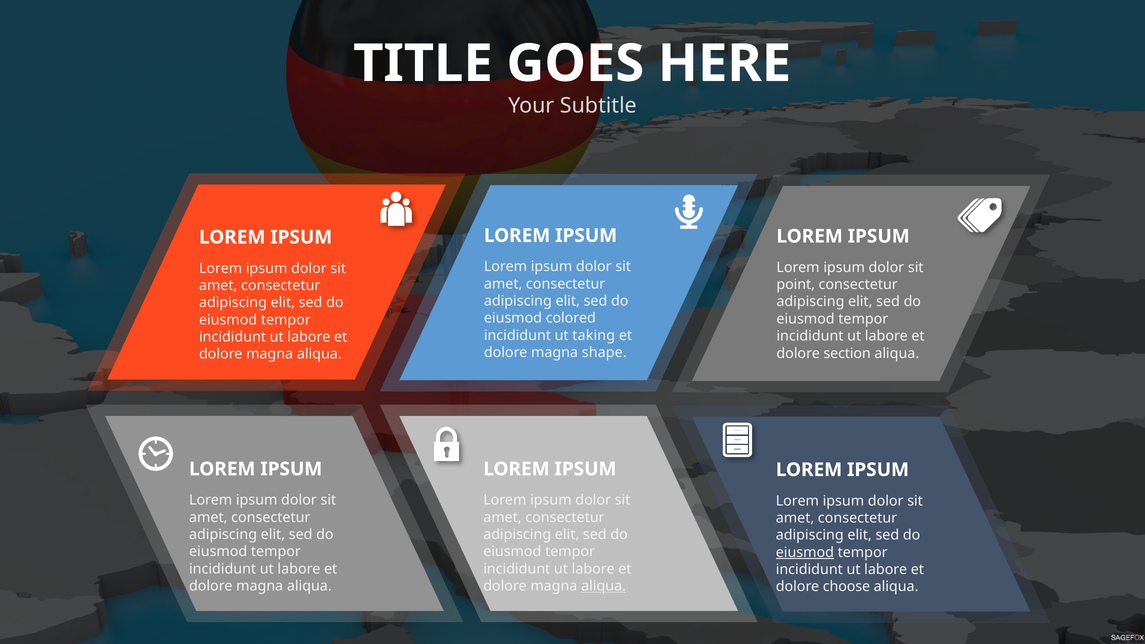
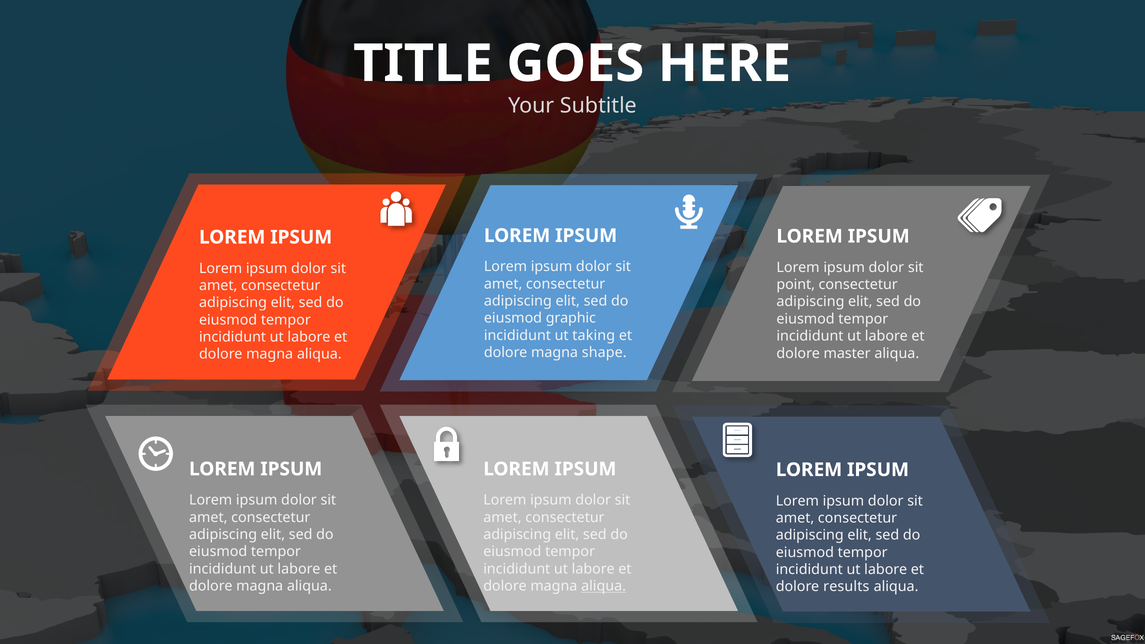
colored: colored -> graphic (571, 318)
section: section -> master (847, 353)
eiusmod underline: present -> none (805, 552)
choose: choose -> results (846, 587)
